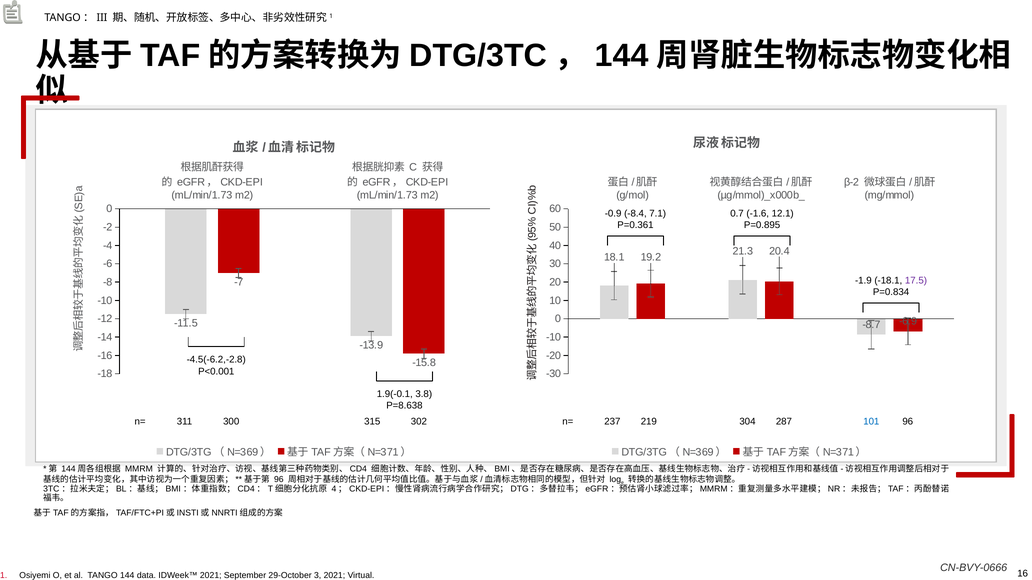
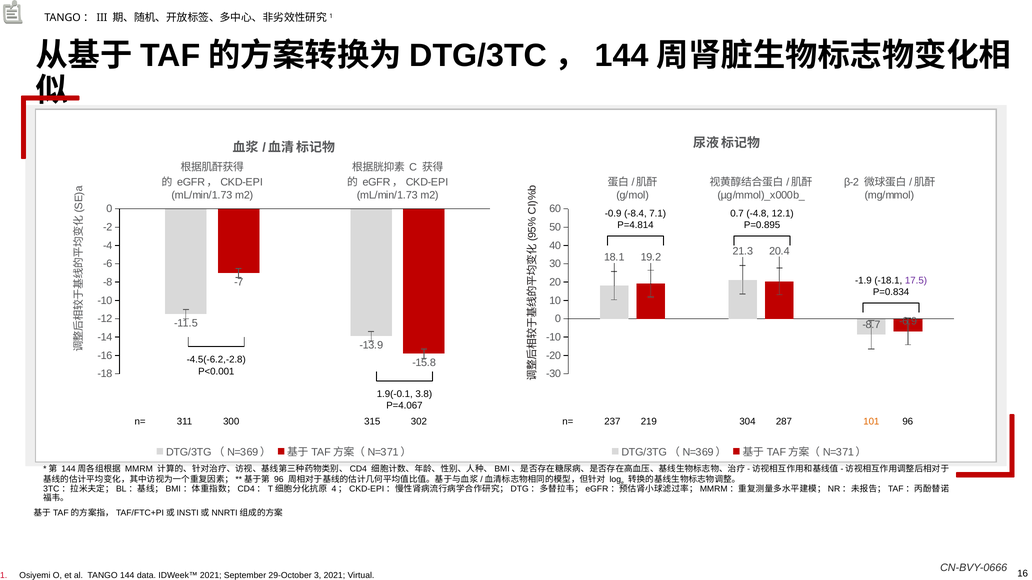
-1.6: -1.6 -> -4.8 (758, 214)
P=0.361: P=0.361 -> P=4.814 (635, 225)
P=8.638: P=8.638 -> P=4.067 (404, 406)
101 colour: blue -> orange (871, 422)
